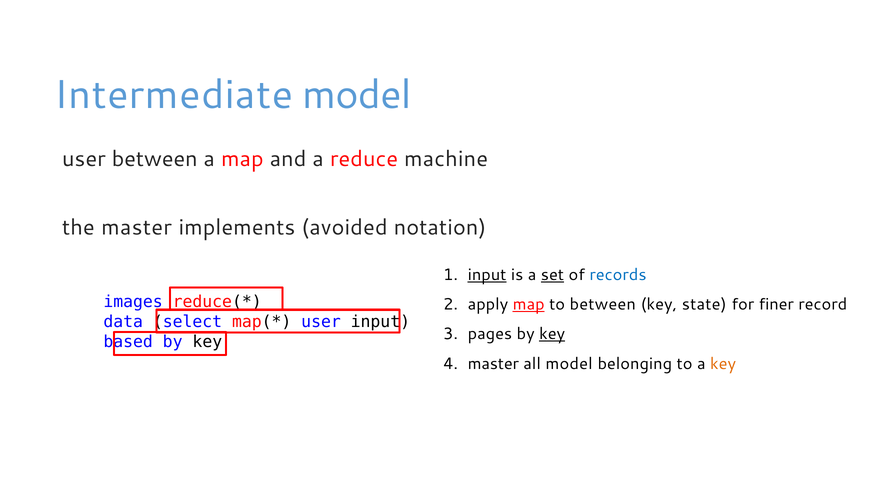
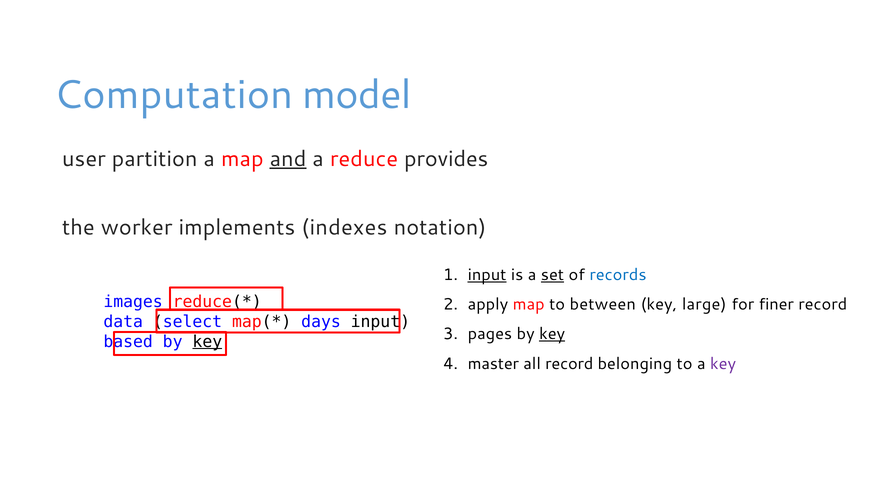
Intermediate: Intermediate -> Computation (174, 95)
user between: between -> partition (155, 159)
and underline: none -> present (288, 159)
machine: machine -> provides (446, 159)
the master: master -> worker (137, 227)
avoided: avoided -> indexes (344, 227)
map underline: present -> none (529, 304)
state: state -> large (704, 304)
user: user -> days (321, 322)
key underline: none -> present (207, 341)
all model: model -> record (569, 364)
key colour: orange -> purple (723, 364)
